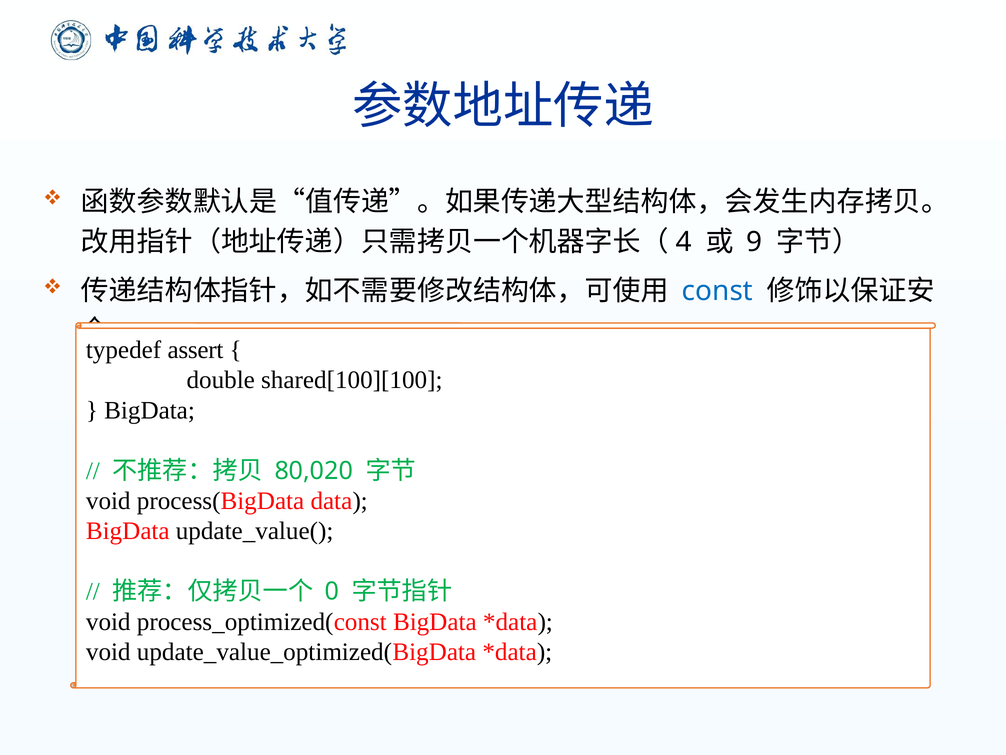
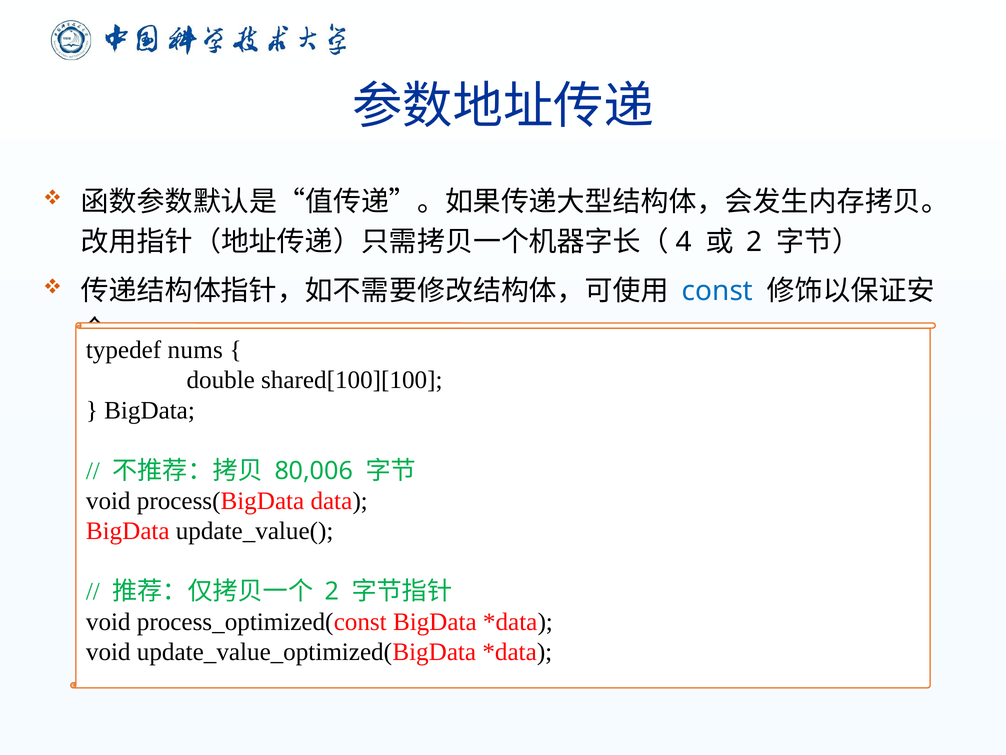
9: 9 -> 2 (754, 242)
assert: assert -> nums (195, 350)
80,020: 80,020 -> 80,006 (314, 470)
0: 0 -> 2 (332, 591)
